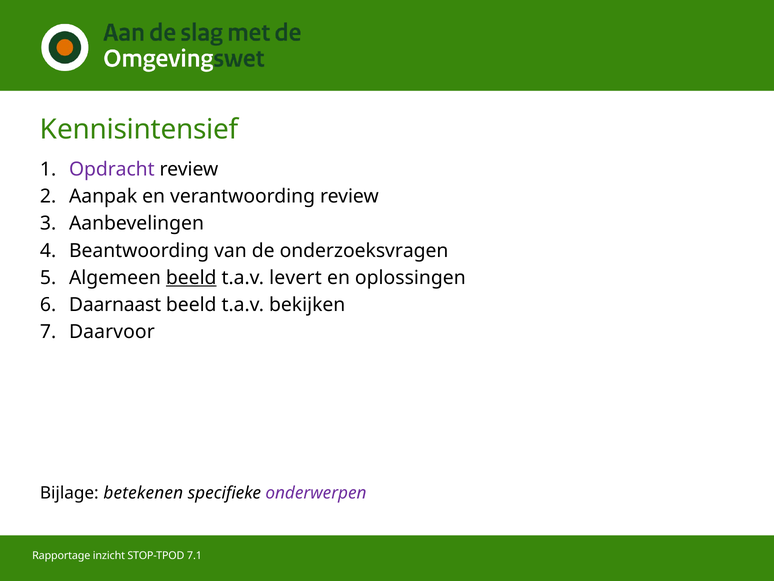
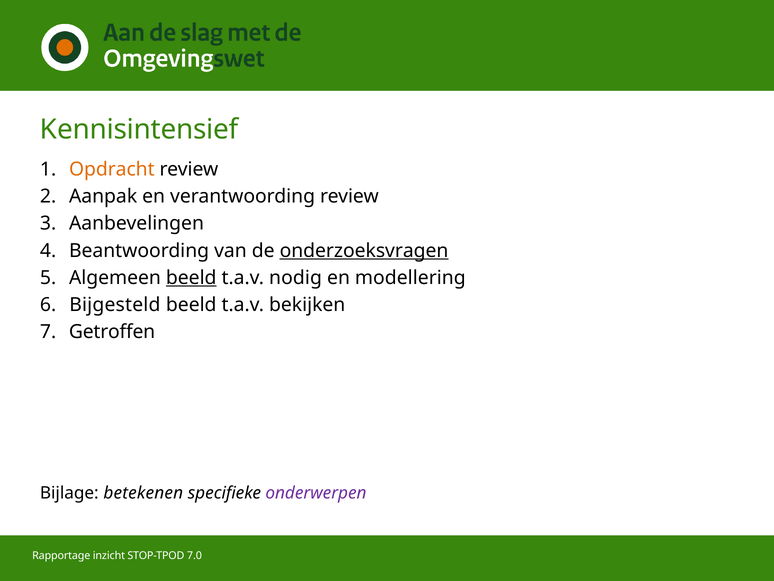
Opdracht colour: purple -> orange (112, 169)
onderzoeksvragen underline: none -> present (364, 250)
levert: levert -> nodig (296, 278)
oplossingen: oplossingen -> modellering (410, 278)
Daarnaast: Daarnaast -> Bijgesteld (115, 305)
Daarvoor: Daarvoor -> Getroffen (112, 332)
7.1: 7.1 -> 7.0 (194, 555)
